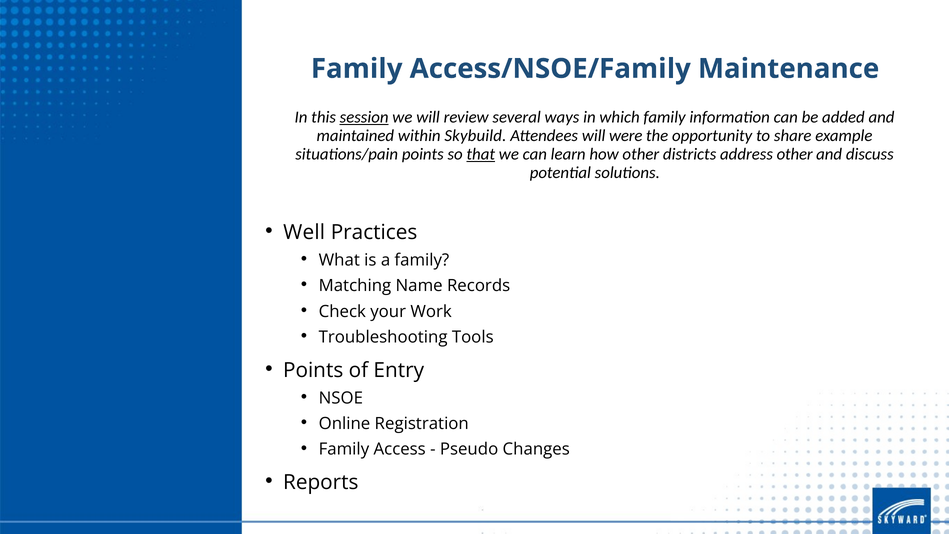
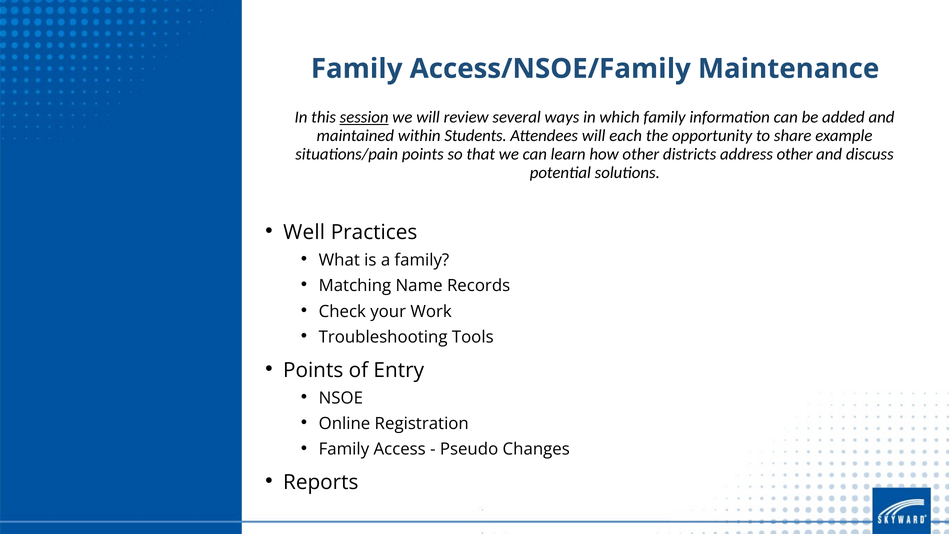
Skybuild: Skybuild -> Students (476, 136)
were: were -> each (626, 136)
that underline: present -> none (481, 154)
